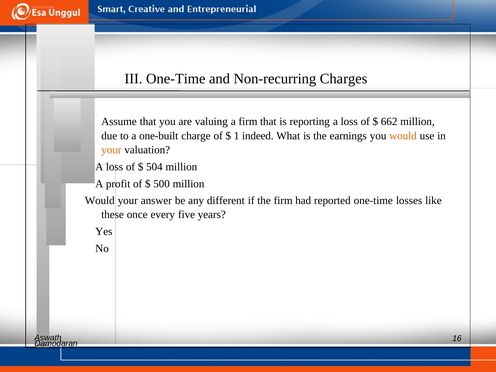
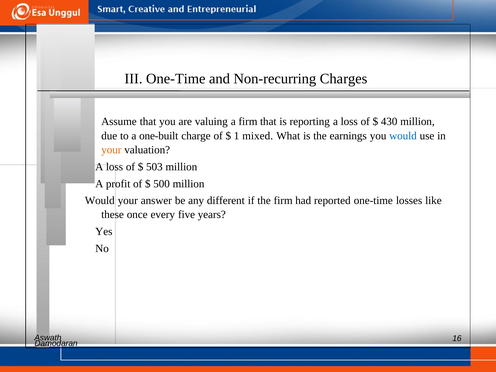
662: 662 -> 430 (389, 122)
indeed: indeed -> mixed (258, 136)
would colour: orange -> blue (403, 136)
504: 504 -> 503 (154, 167)
